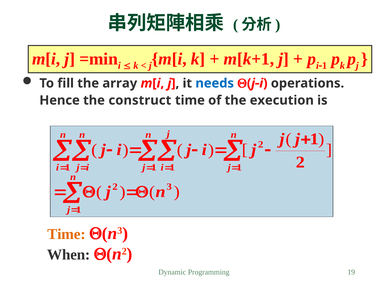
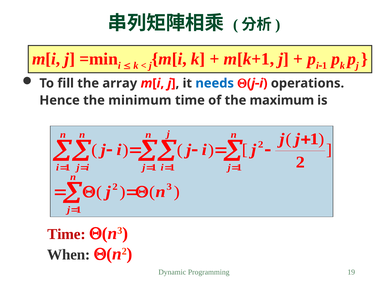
construct: construct -> minimum (140, 100)
execution: execution -> maximum (282, 100)
Time colour: orange -> red (66, 234)
